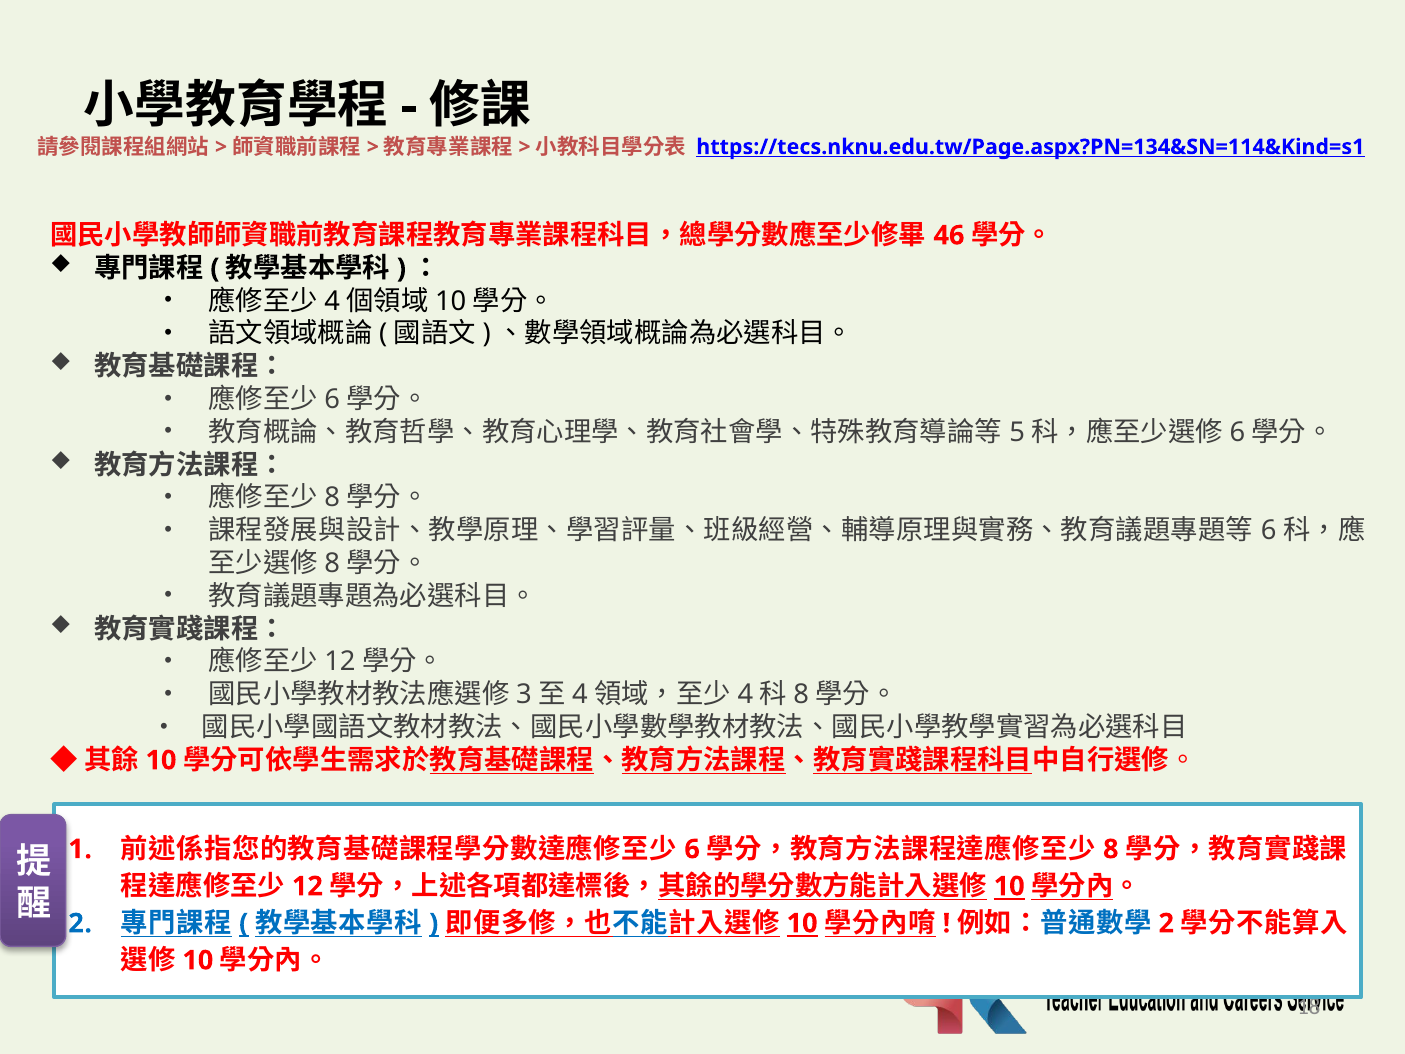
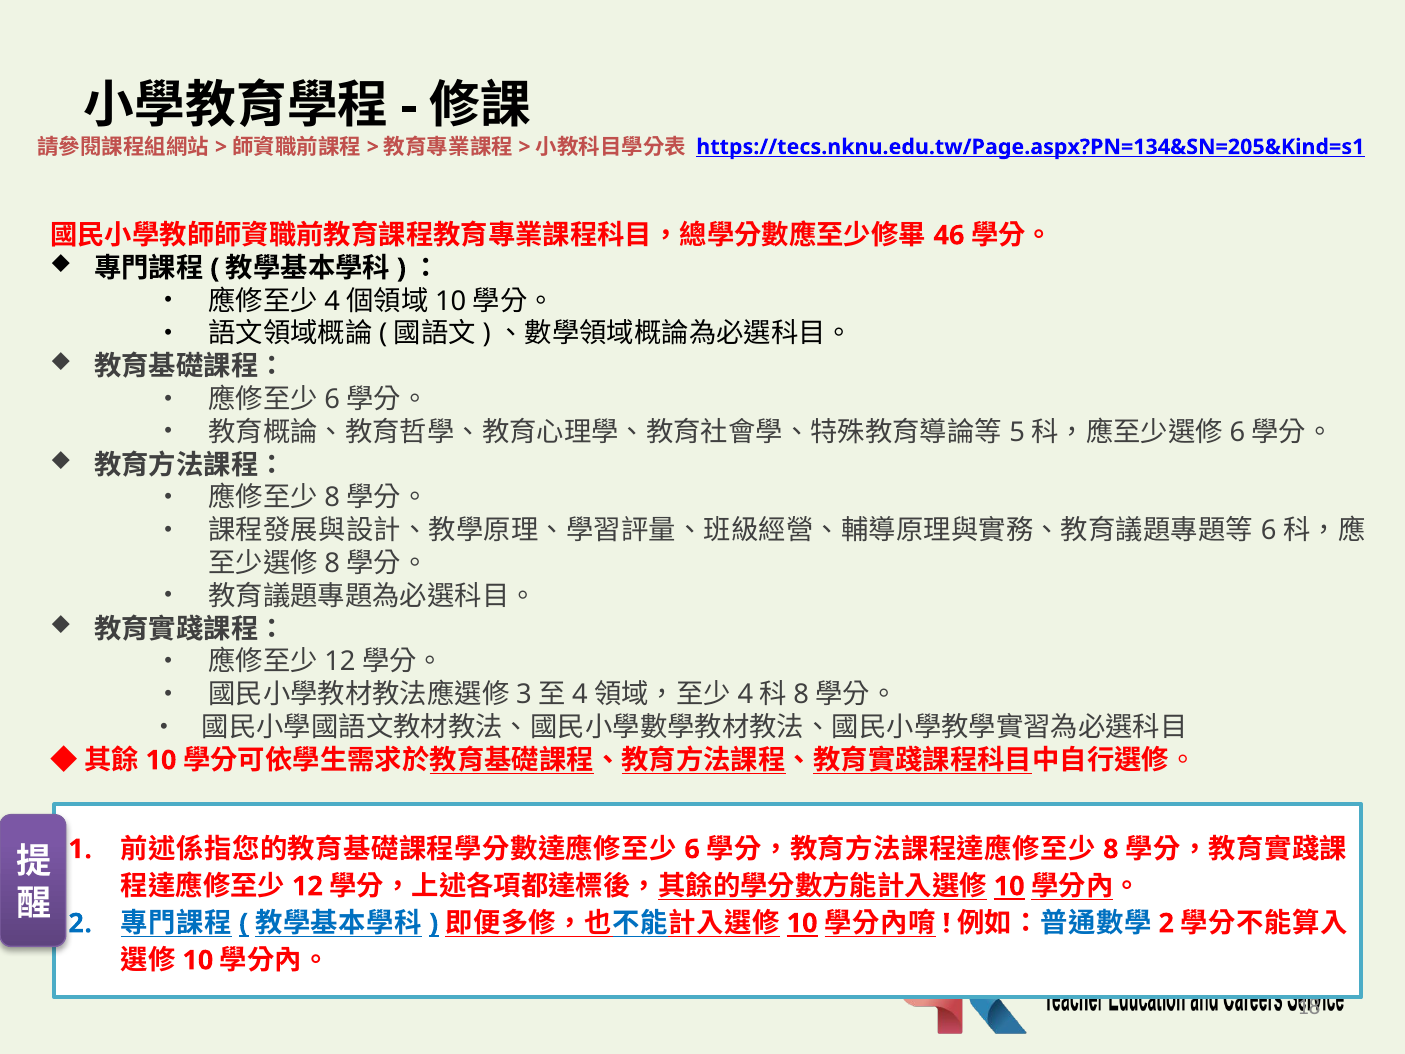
https://tecs.nknu.edu.tw/Page.aspx?PN=134&SN=114&Kind=s1: https://tecs.nknu.edu.tw/Page.aspx?PN=134&SN=114&Kind=s1 -> https://tecs.nknu.edu.tw/Page.aspx?PN=134&SN=205&Kind=s1 (1030, 147)
